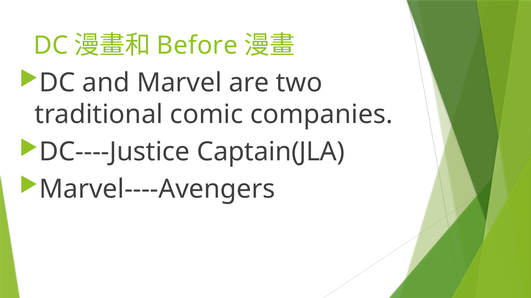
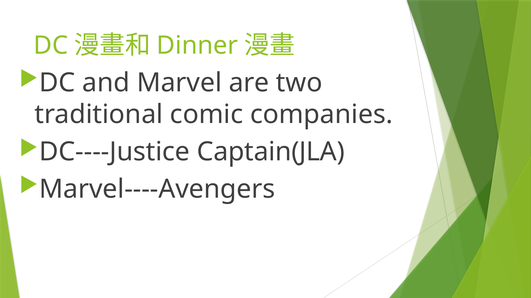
Before: Before -> Dinner (197, 46)
